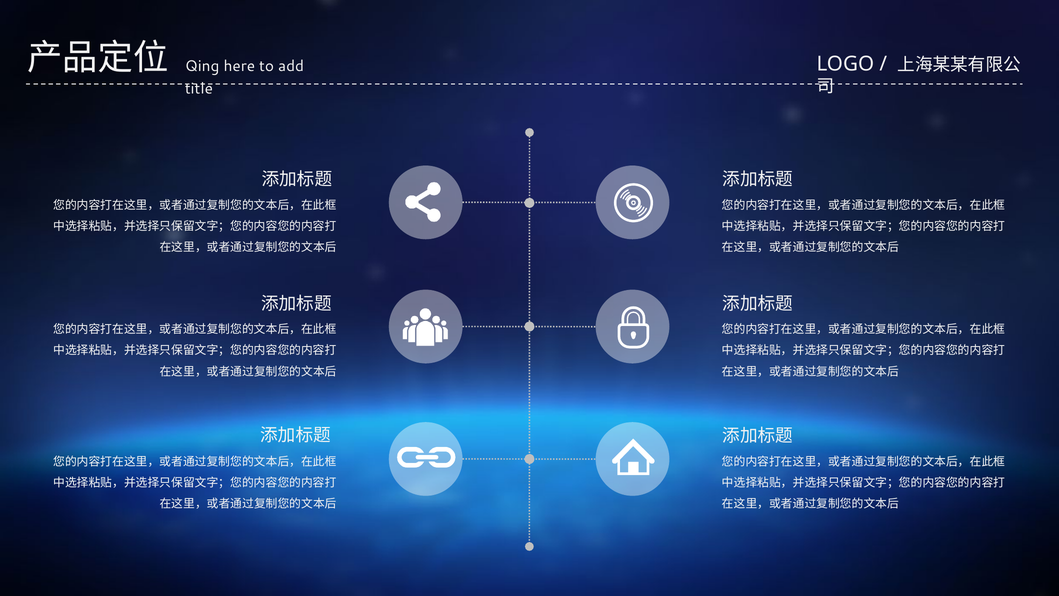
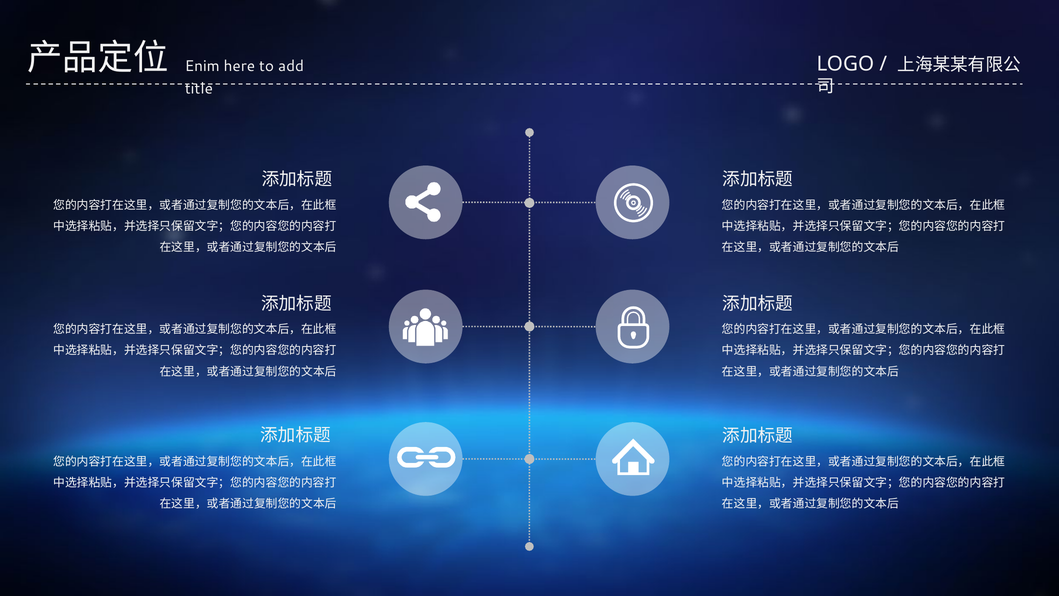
Qing: Qing -> Enim (202, 66)
